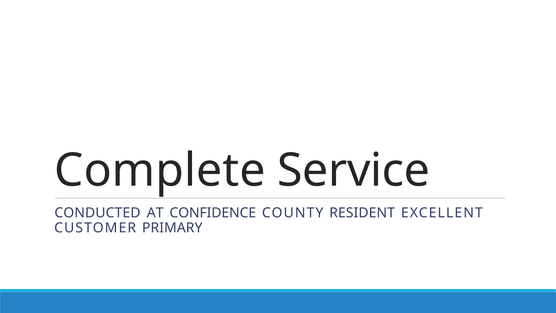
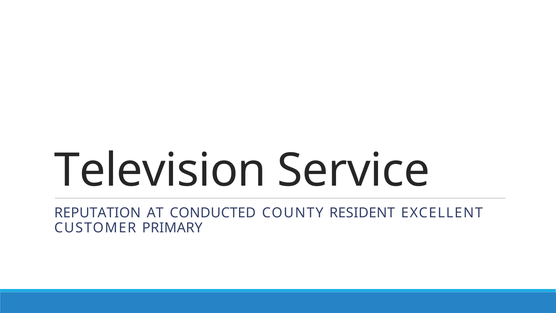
Complete: Complete -> Television (160, 170)
CONDUCTED: CONDUCTED -> REPUTATION (97, 213)
CONFIDENCE: CONFIDENCE -> CONDUCTED (213, 213)
